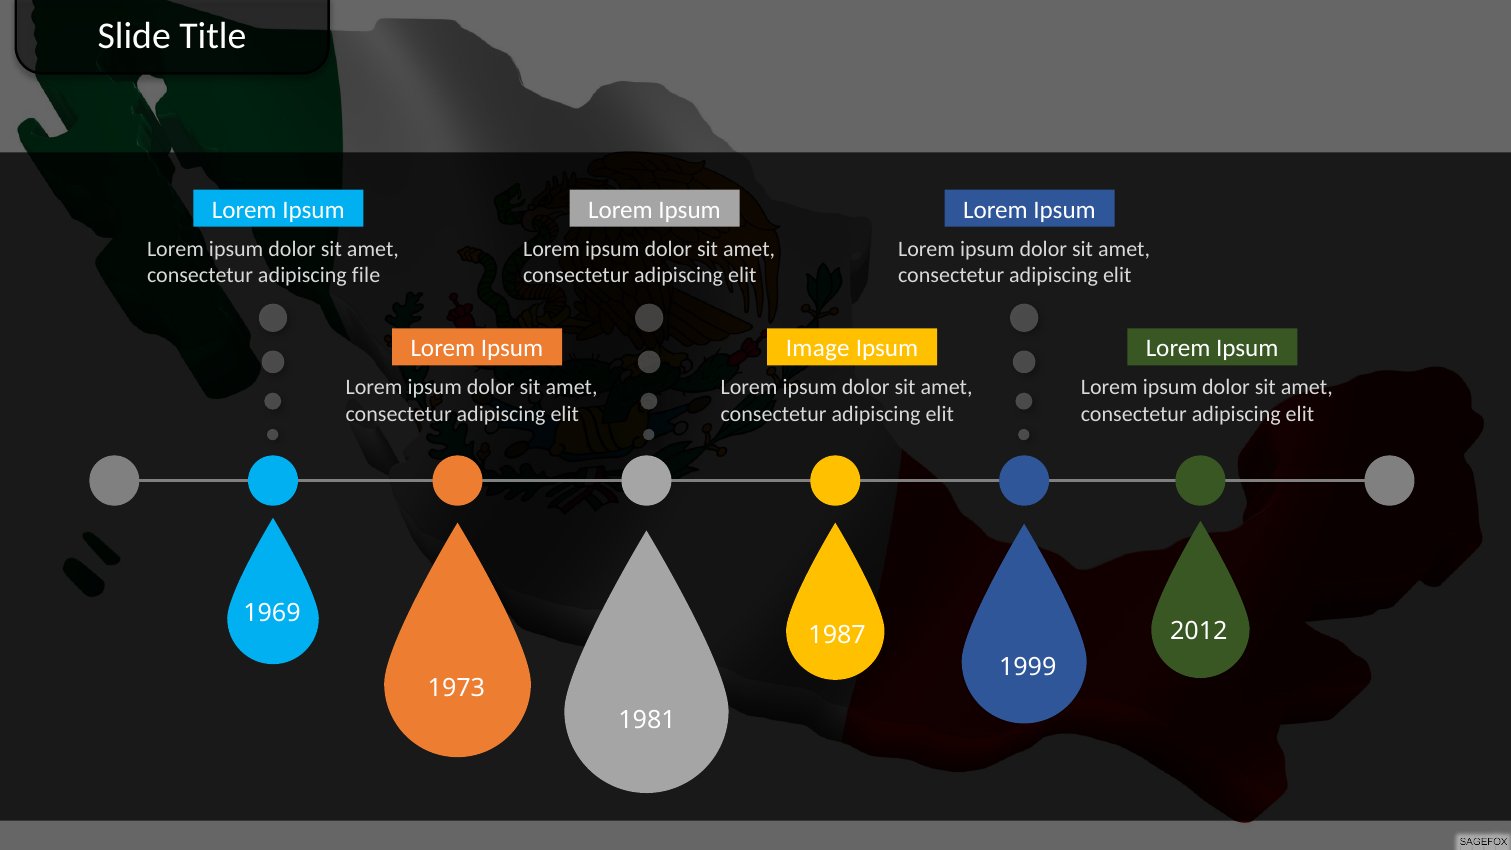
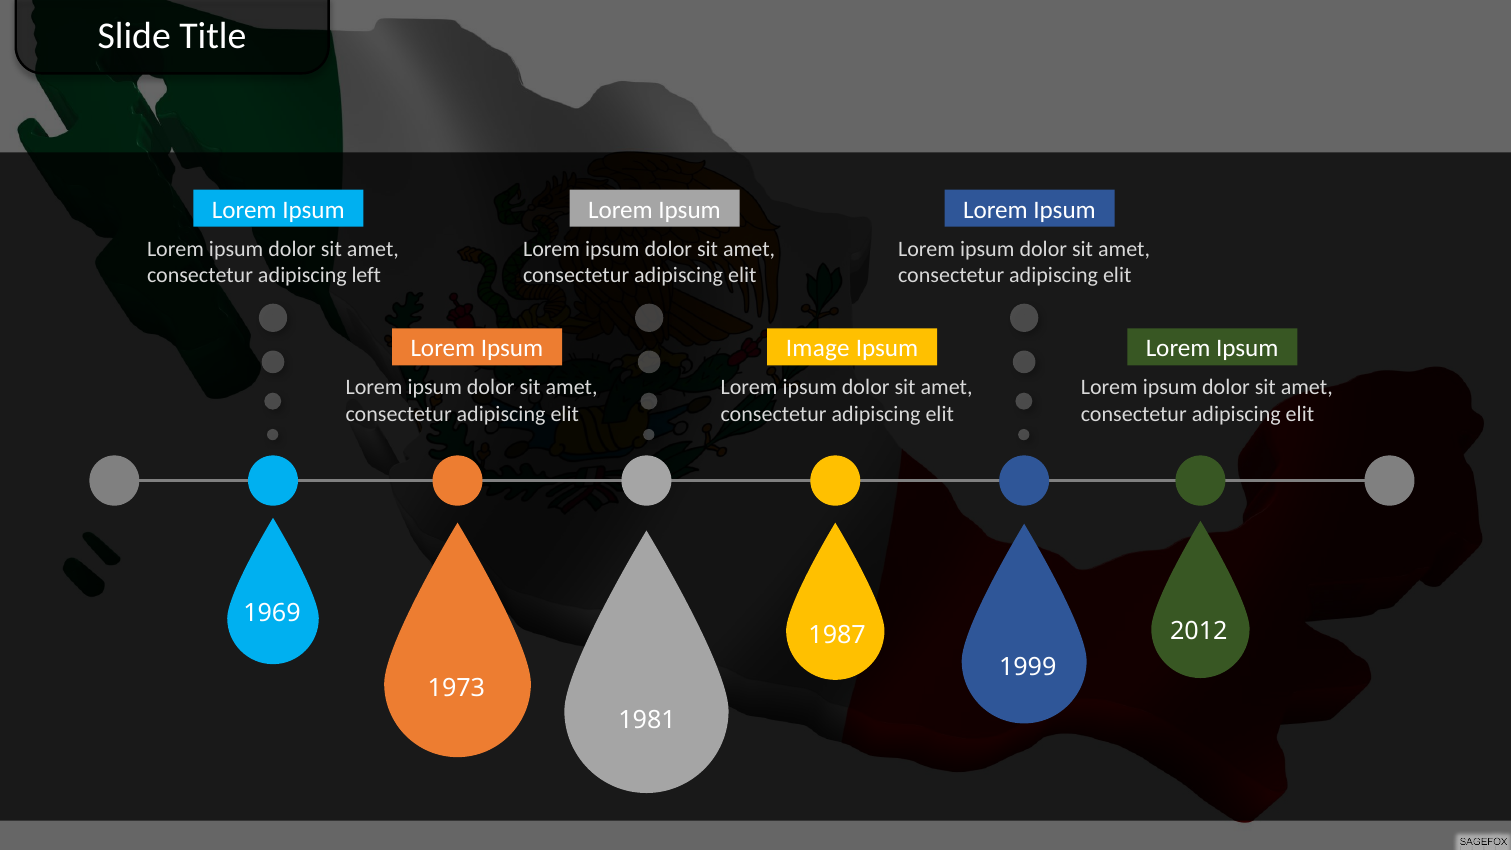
file: file -> left (366, 275)
